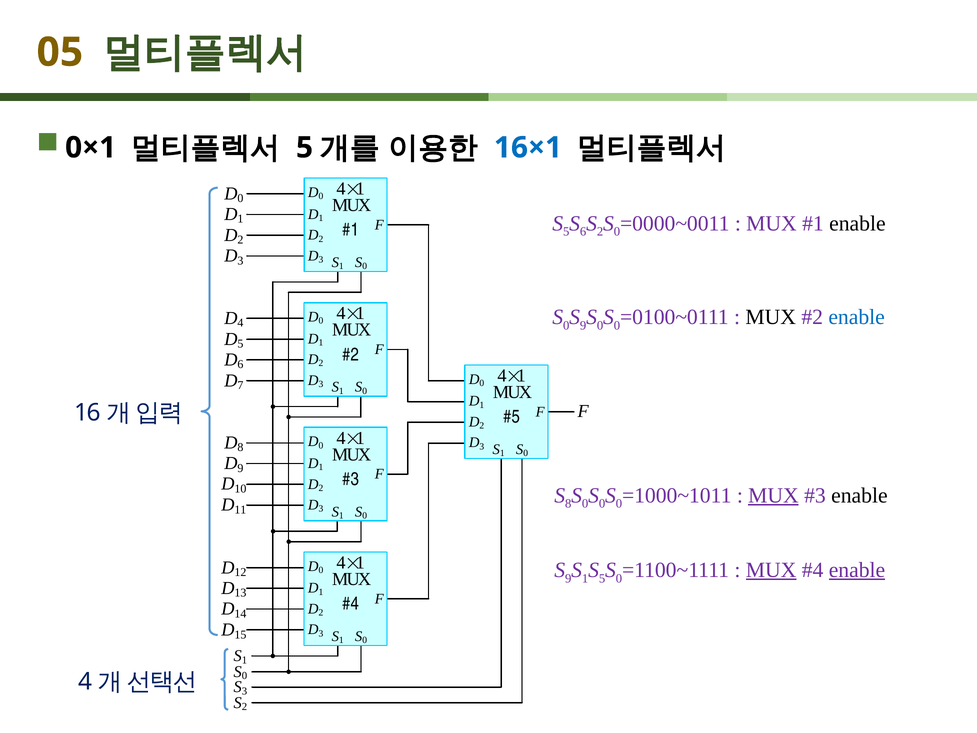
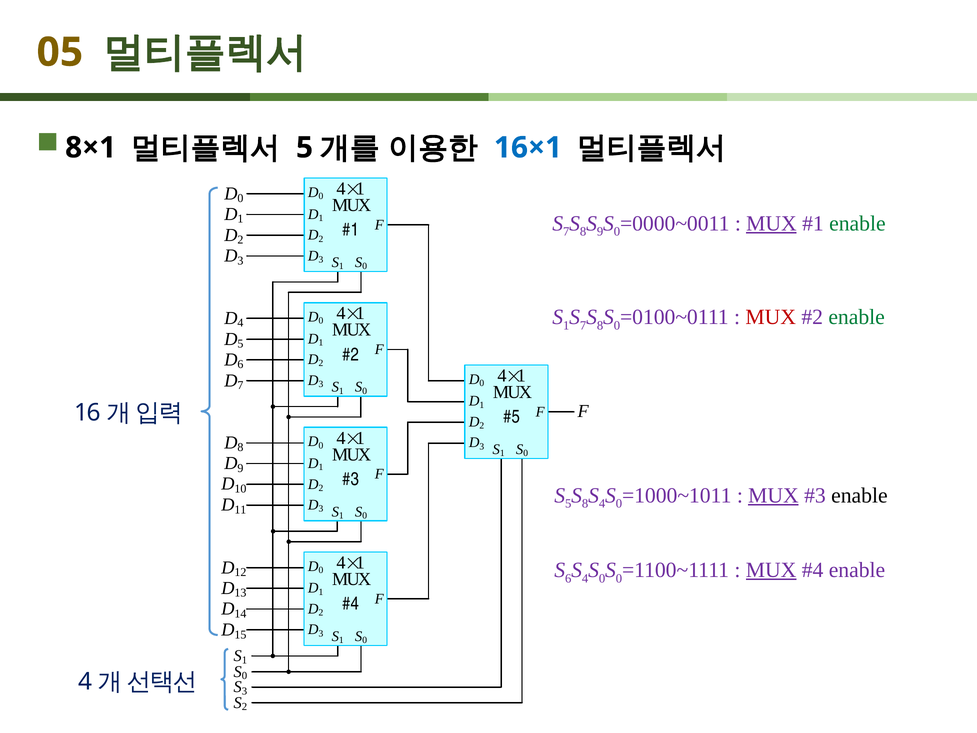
0×1: 0×1 -> 8×1 (91, 148)
5: 5 -> 7 (566, 232)
6: 6 -> 8 (583, 232)
2: 2 -> 9 (600, 232)
MUX underline: none -> present (772, 223)
enable colour: black -> green (857, 223)
0: 0 -> 1 (566, 325)
9: 9 -> 7 (583, 325)
0: 0 -> 8 (600, 325)
MUX colour: black -> red (771, 317)
enable colour: blue -> green (857, 317)
8: 8 -> 5 (568, 504)
0: 0 -> 8 (585, 504)
0: 0 -> 4 (602, 504)
9: 9 -> 6 (568, 578)
1: 1 -> 4 (585, 578)
5: 5 -> 0 (602, 578)
enable underline: present -> none (857, 570)
